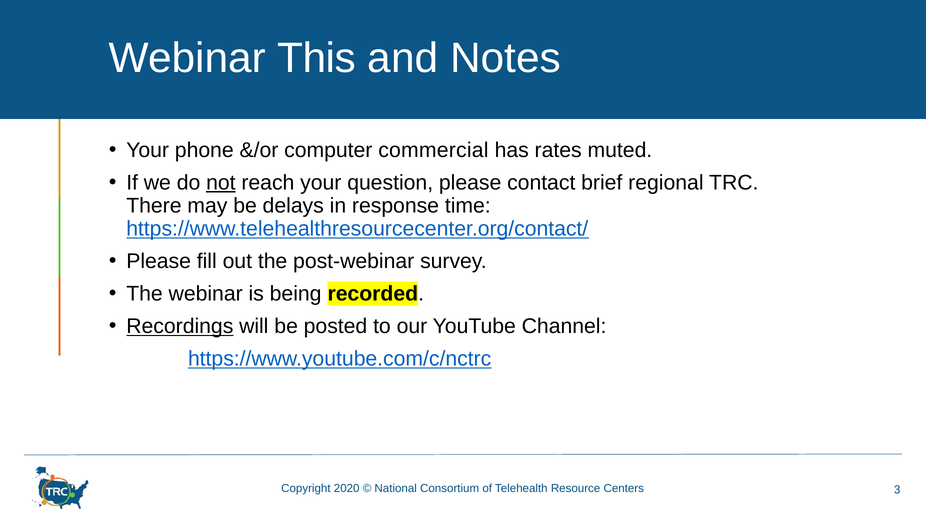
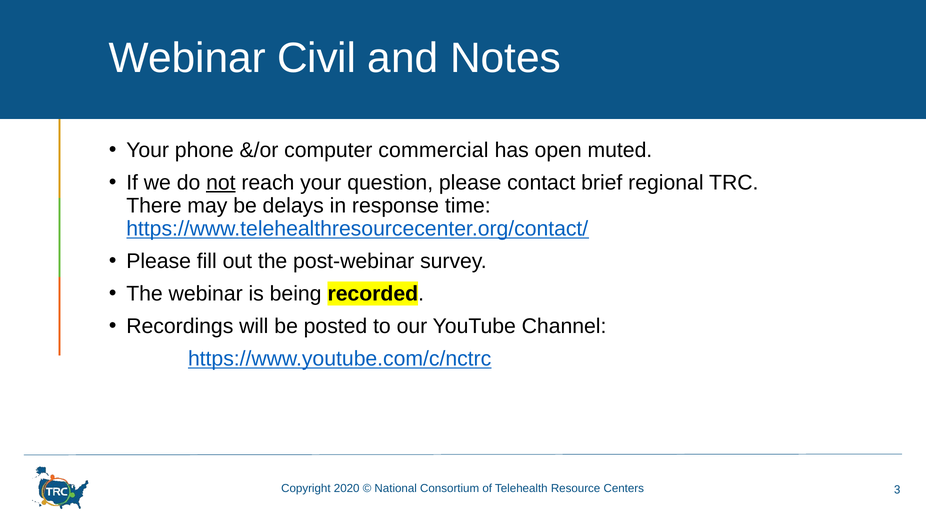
This: This -> Civil (317, 58)
rates: rates -> open (558, 150)
Recordings underline: present -> none (180, 326)
